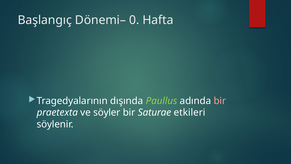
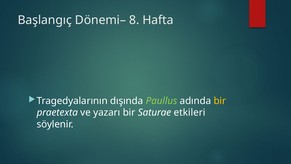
0: 0 -> 8 (134, 20)
bir colour: pink -> yellow (220, 101)
söyler: söyler -> yazarı (107, 112)
